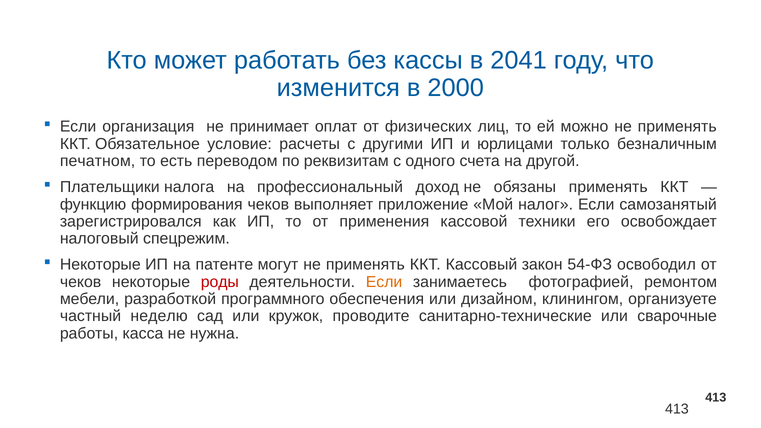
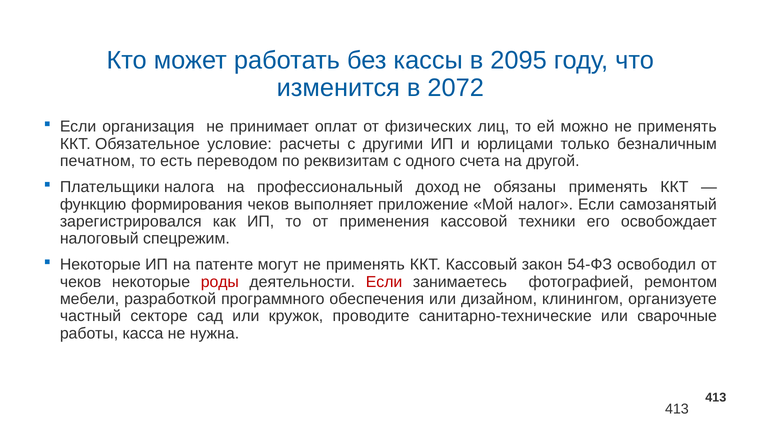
2041: 2041 -> 2095 (519, 60)
2000: 2000 -> 2072 (456, 88)
Если colour: orange -> red (384, 282)
неделю: неделю -> секторе (159, 316)
